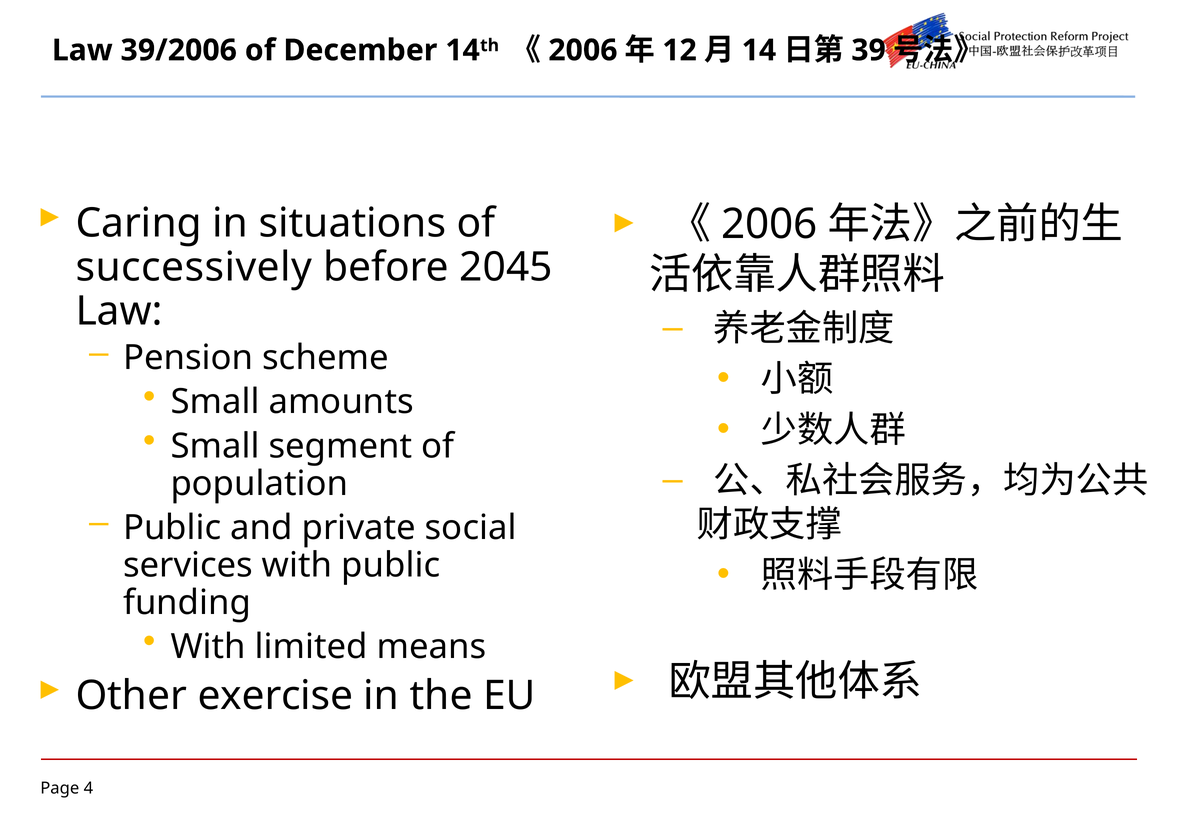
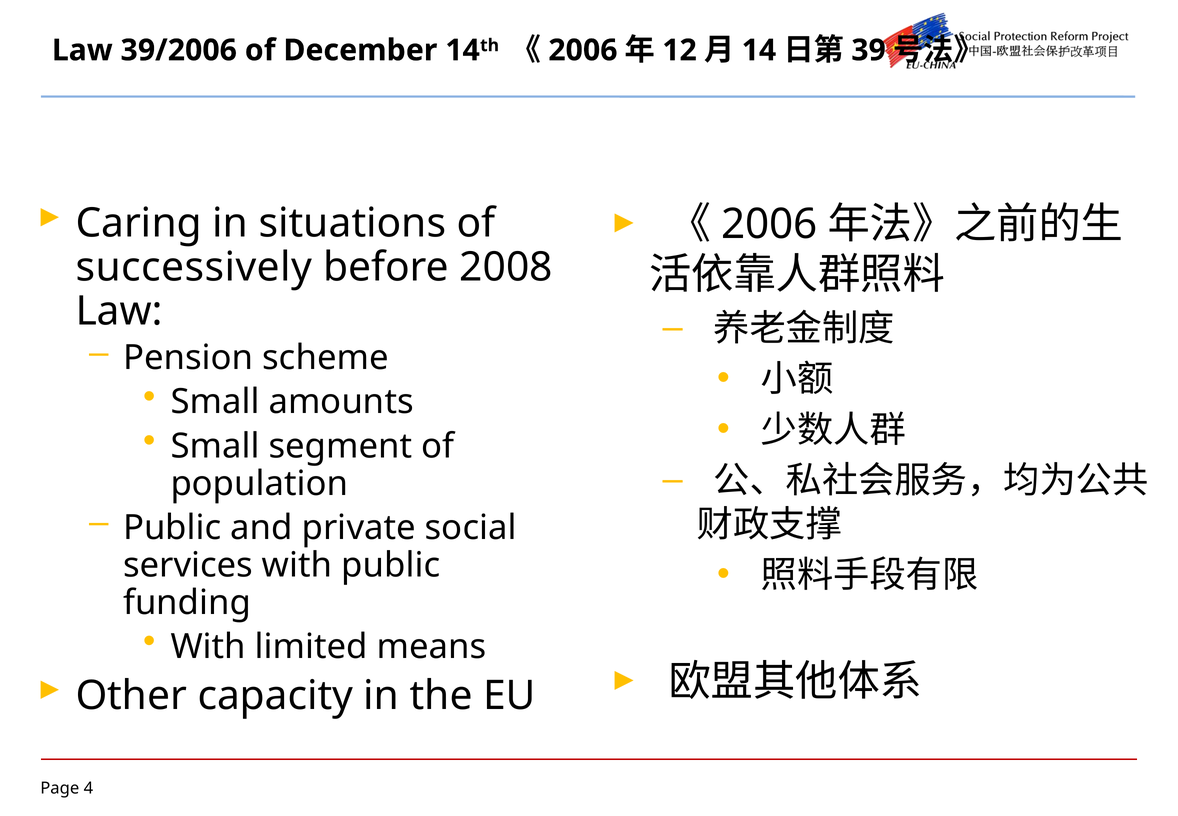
2045: 2045 -> 2008 (506, 267)
exercise: exercise -> capacity (275, 696)
